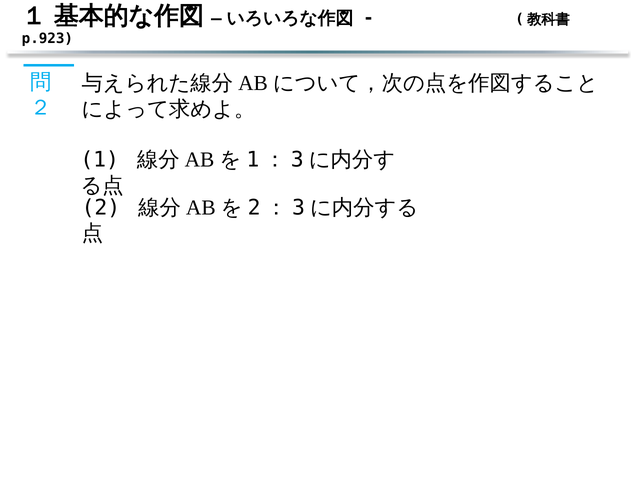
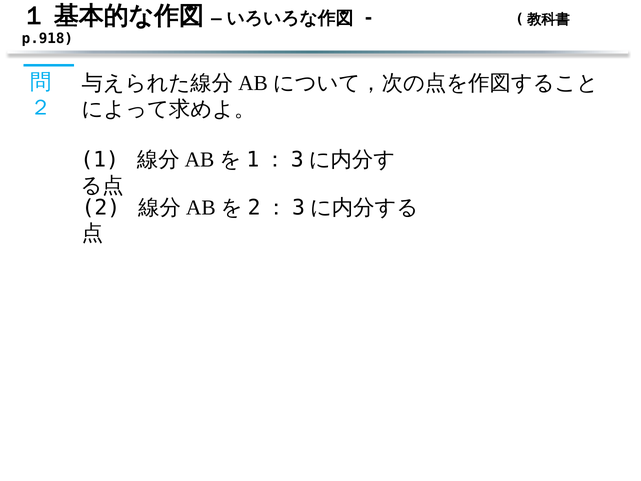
p.923: p.923 -> p.918 (47, 38)
